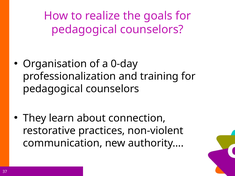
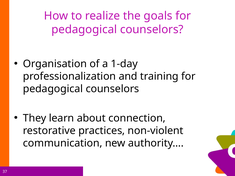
0-day: 0-day -> 1-day (124, 64)
